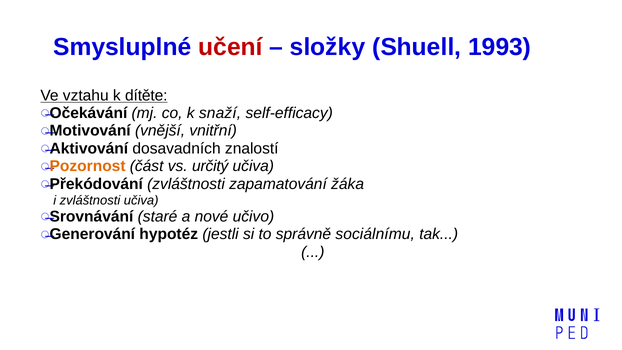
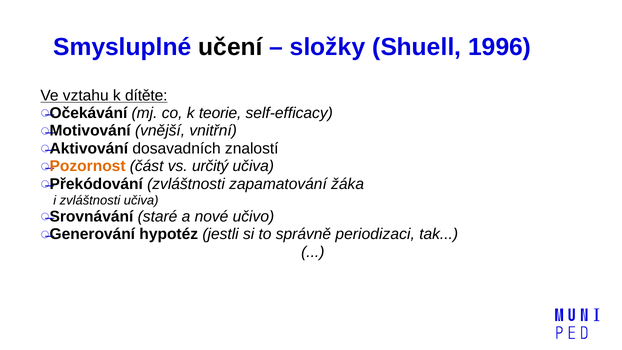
učení colour: red -> black (230, 47)
1993: 1993 -> 1996 (500, 47)
snaží: snaží -> teorie (220, 113)
sociálnímu: sociálnímu -> periodizaci (375, 234)
